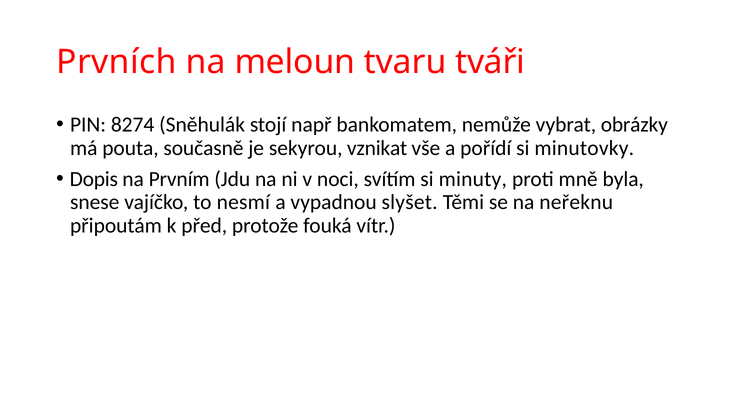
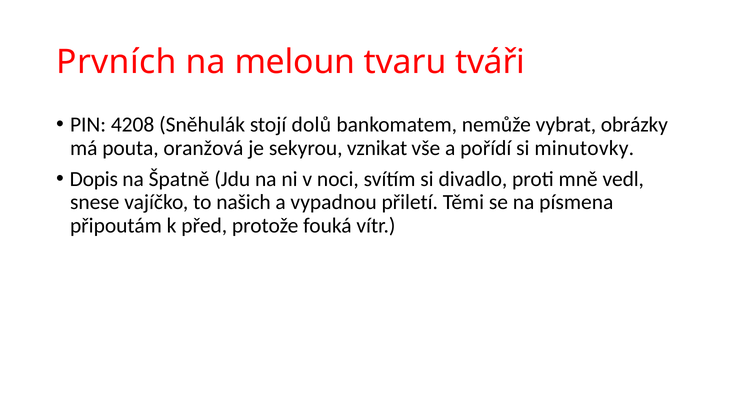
8274: 8274 -> 4208 (133, 125)
např: např -> dolů (311, 125)
současně: současně -> oranžová (203, 148)
Prvním: Prvním -> Špatně (179, 179)
minuty: minuty -> divadlo (473, 179)
byla: byla -> vedl (623, 179)
nesmí: nesmí -> našich (244, 202)
slyšet: slyšet -> přiletí (410, 202)
neřeknu: neřeknu -> písmena (576, 202)
